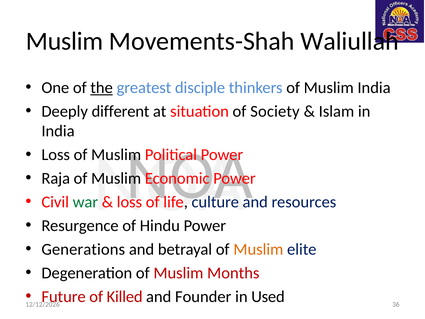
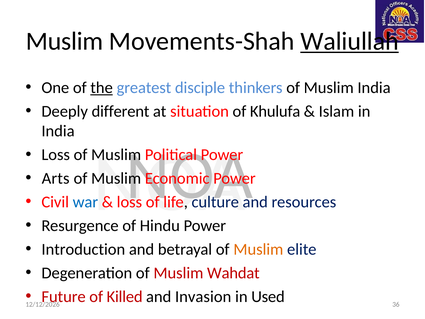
Waliullah underline: none -> present (350, 41)
Society: Society -> Khulufa (275, 111)
Raja: Raja -> Arts (56, 178)
war colour: green -> blue (85, 202)
Generations: Generations -> Introduction (83, 249)
Months: Months -> Wahdat (233, 273)
Founder: Founder -> Invasion (203, 296)
